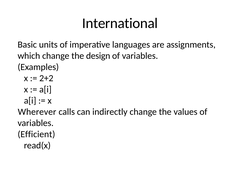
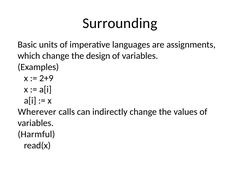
International: International -> Surrounding (120, 23)
2+2: 2+2 -> 2+9 (46, 78)
Efficient: Efficient -> Harmful (36, 134)
